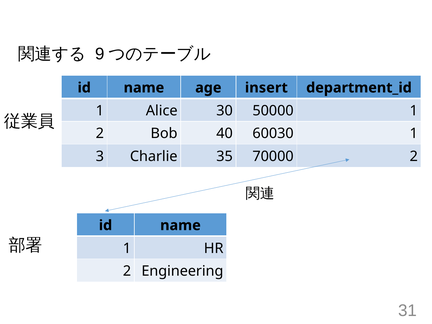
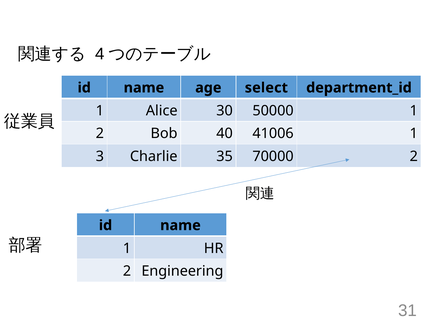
9: 9 -> 4 (100, 54)
insert: insert -> select (266, 88)
60030: 60030 -> 41006 (273, 134)
